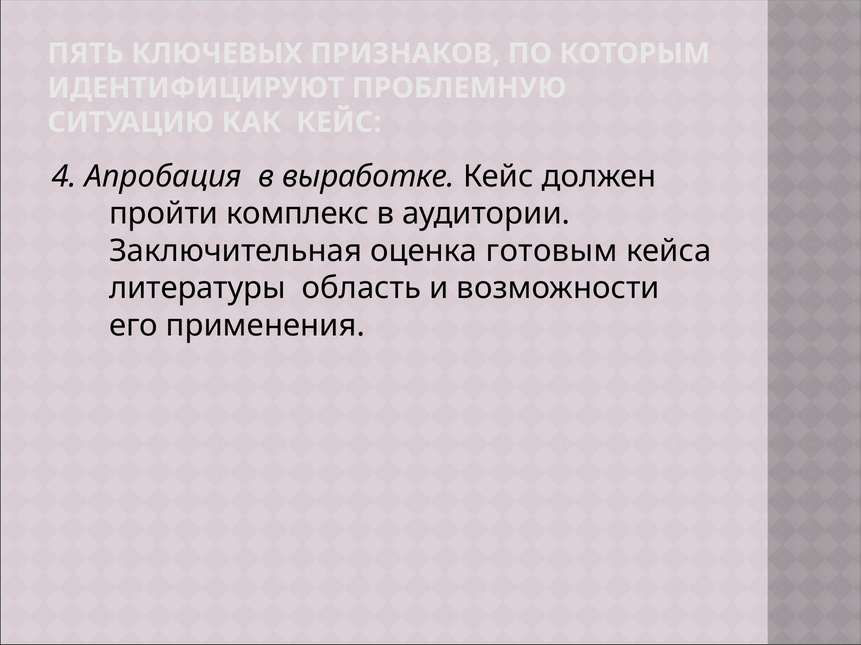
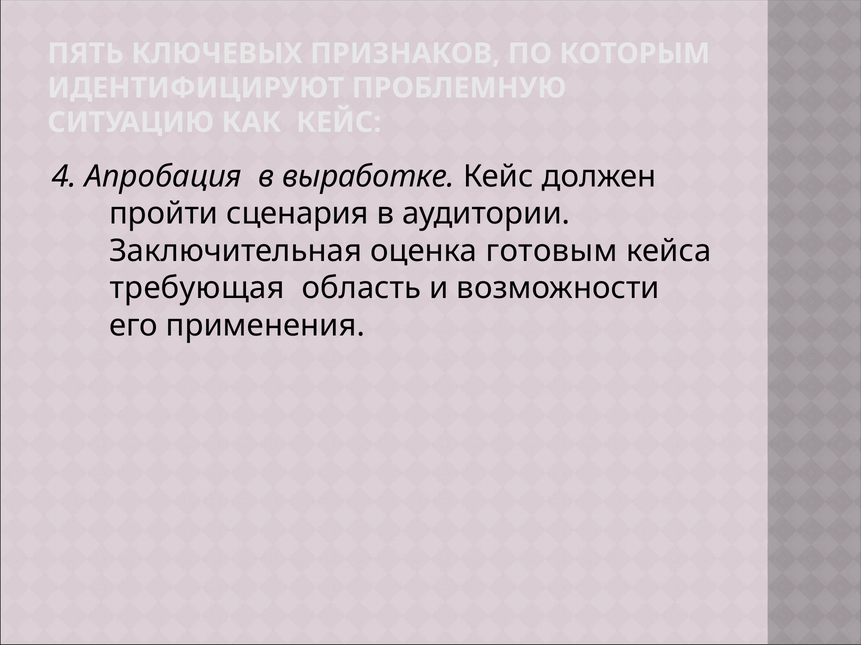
комплекс: комплекс -> сценария (298, 214)
литературы: литературы -> требующая (197, 289)
